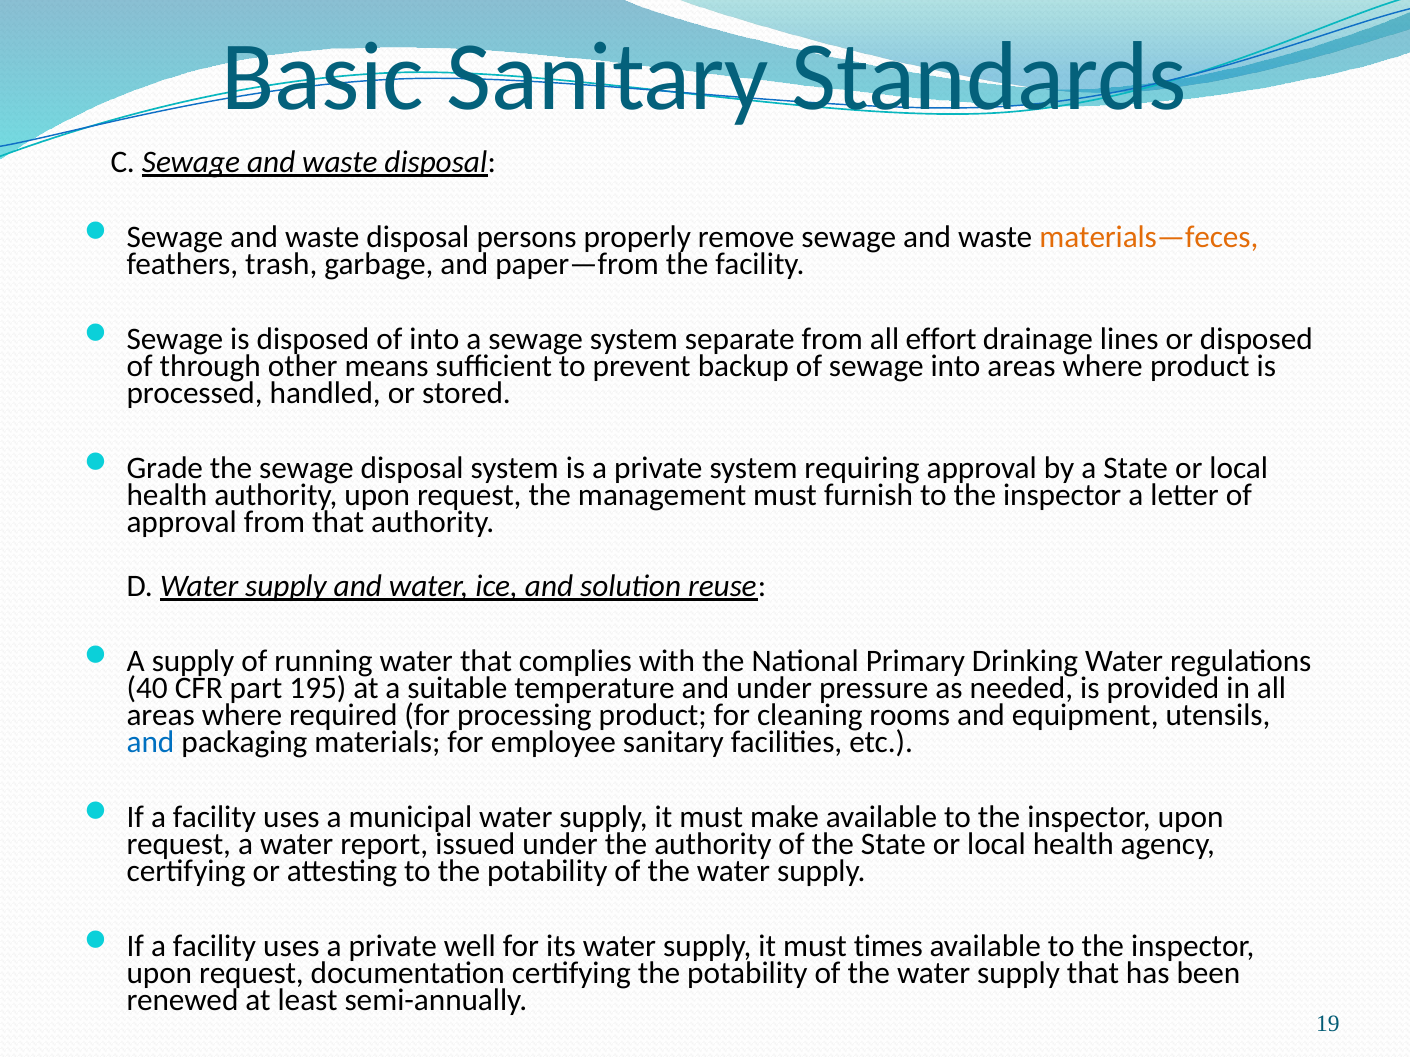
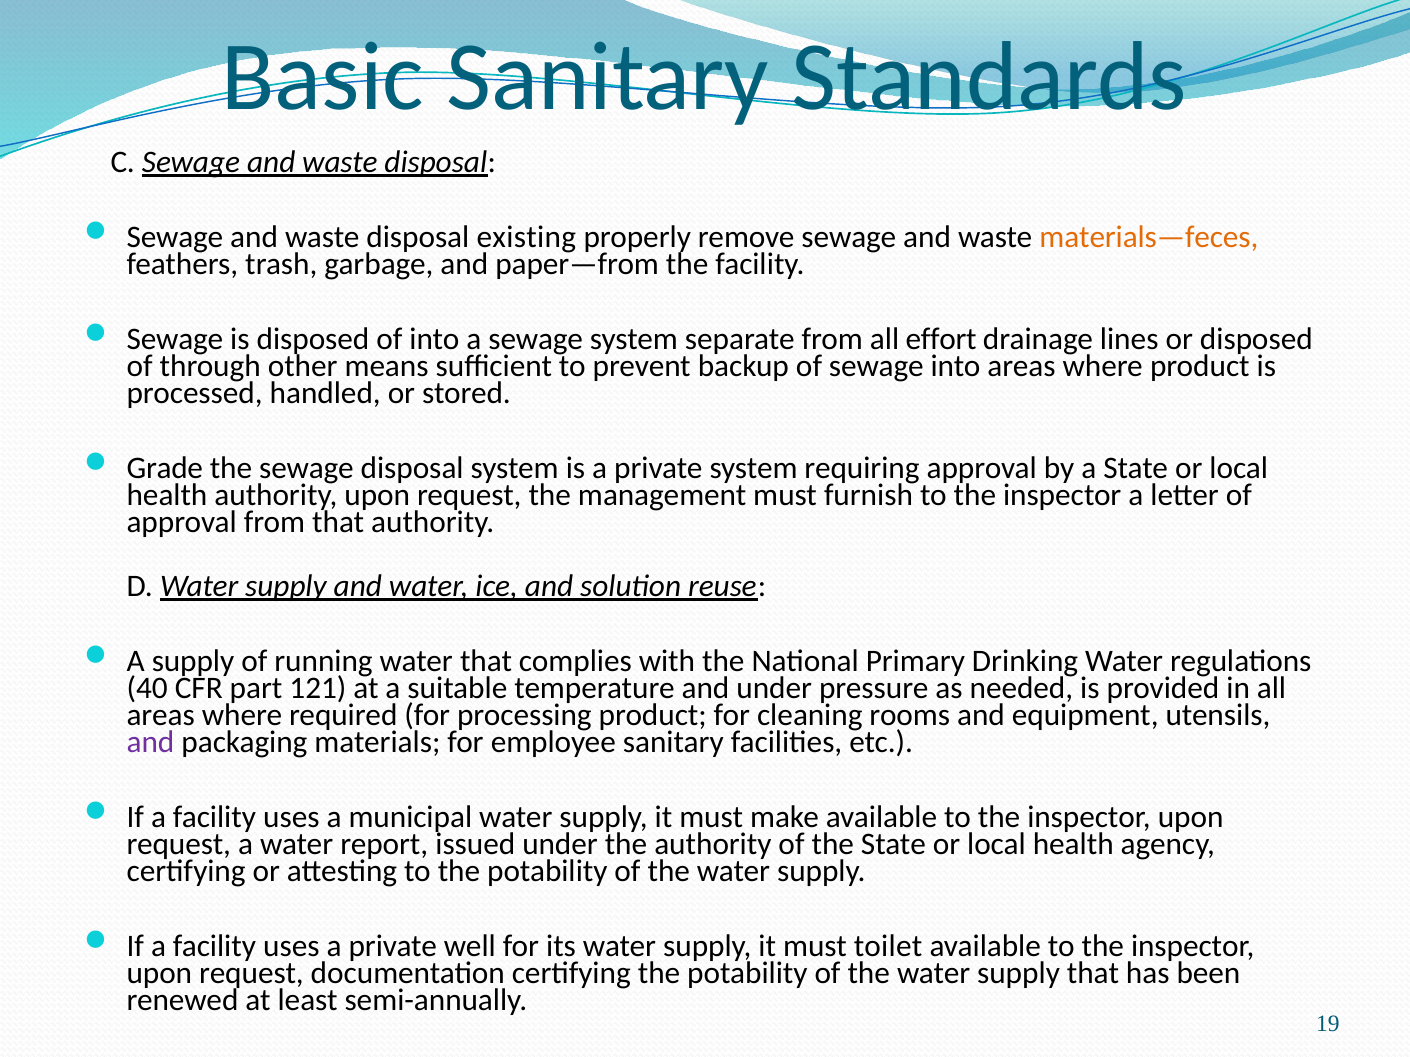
persons: persons -> existing (526, 237)
195: 195 -> 121 (318, 688)
and colour: blue -> purple (151, 742)
times: times -> toilet (888, 947)
